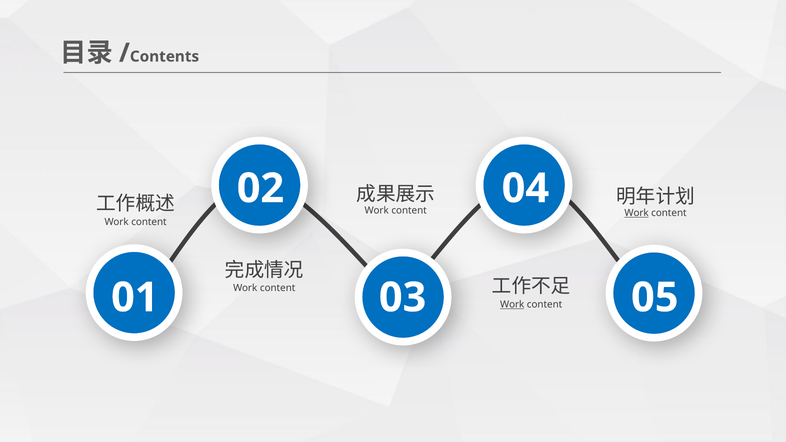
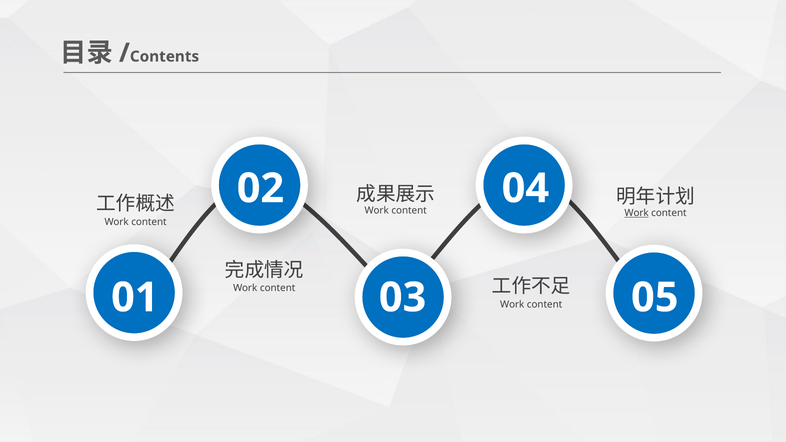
Work underline: present -> none (512, 305)
